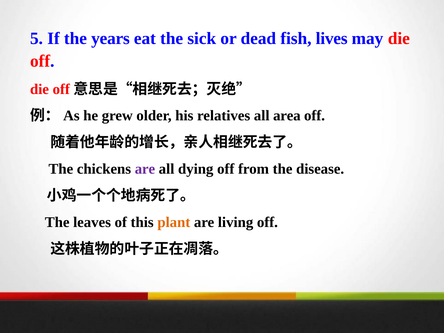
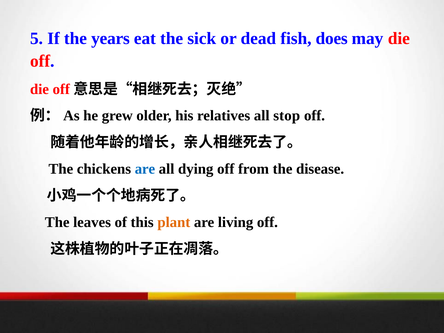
lives: lives -> does (332, 38)
area: area -> stop (287, 116)
are colour: purple -> blue (145, 169)
